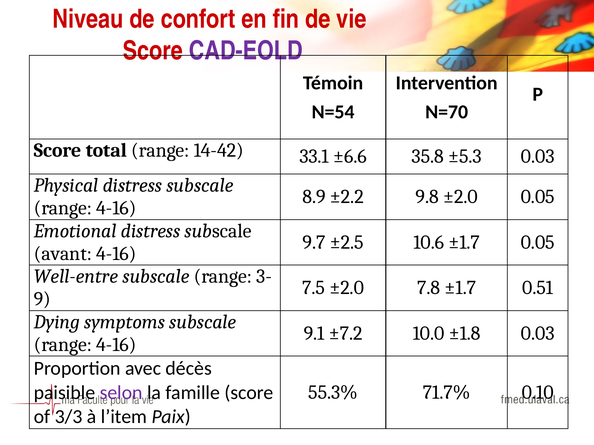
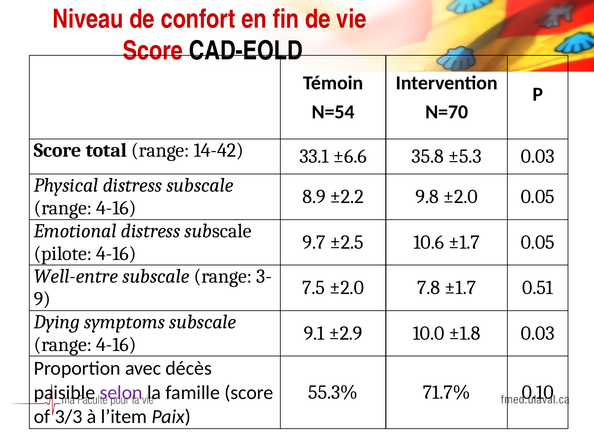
CAD-EOLD colour: purple -> black (246, 51)
avant: avant -> pilote (63, 254)
±7.2: ±7.2 -> ±2.9 (346, 334)
